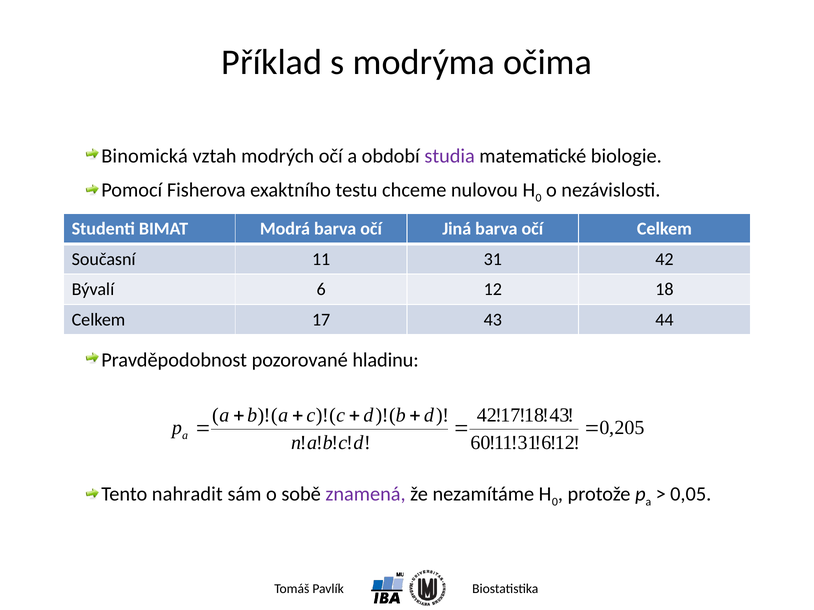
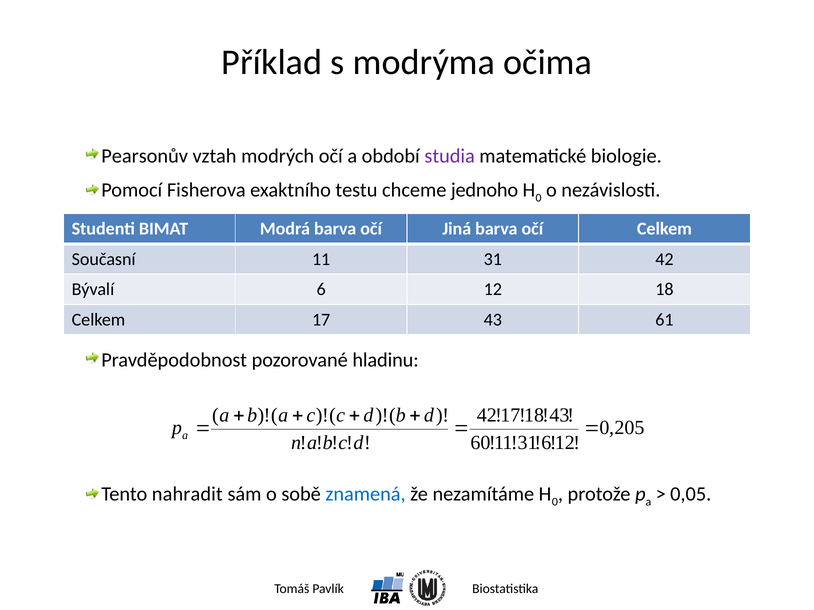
Binomická: Binomická -> Pearsonův (145, 156)
nulovou: nulovou -> jednoho (485, 190)
44: 44 -> 61 (664, 320)
znamená colour: purple -> blue (366, 494)
